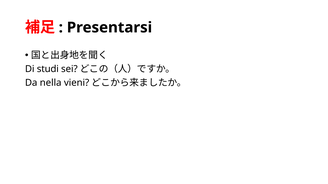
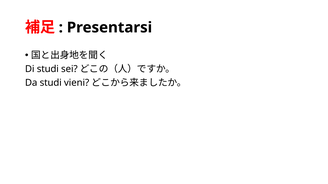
Da nella: nella -> studi (51, 83)
